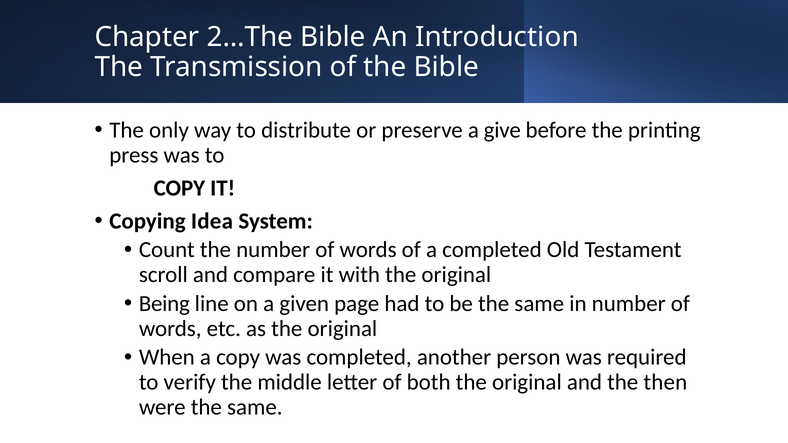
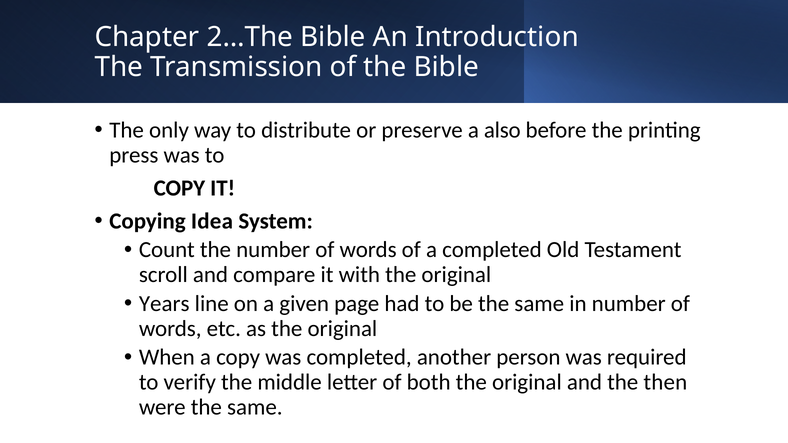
give: give -> also (502, 130)
Being: Being -> Years (164, 304)
